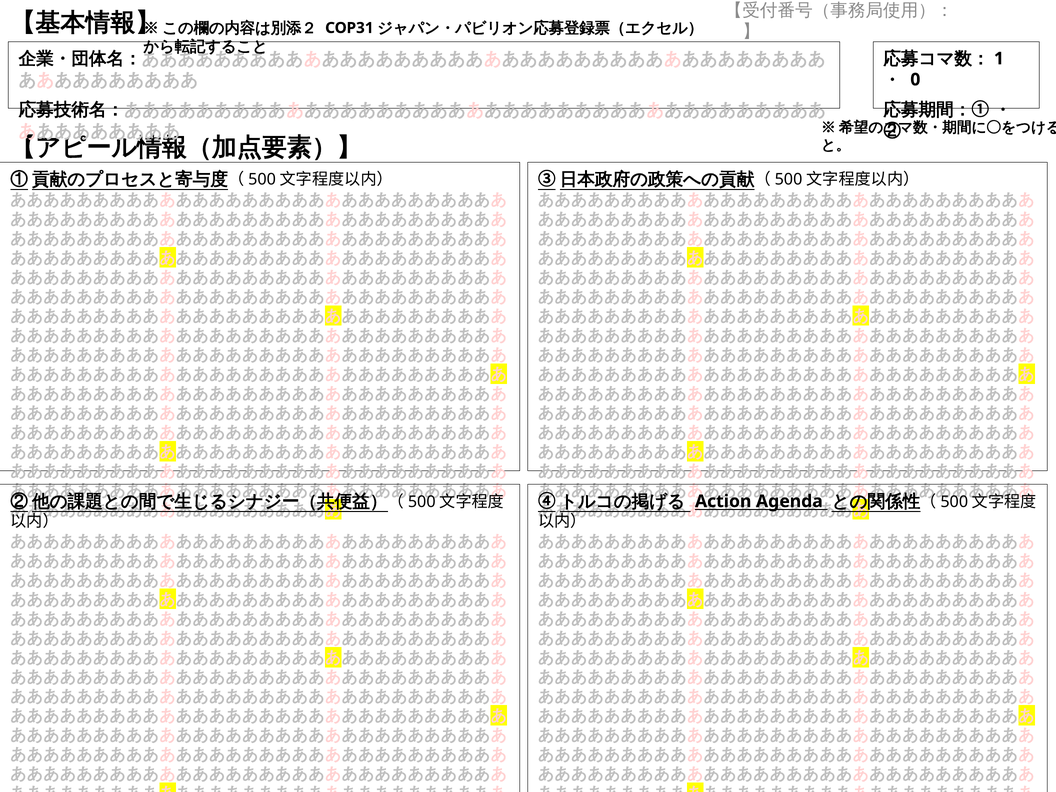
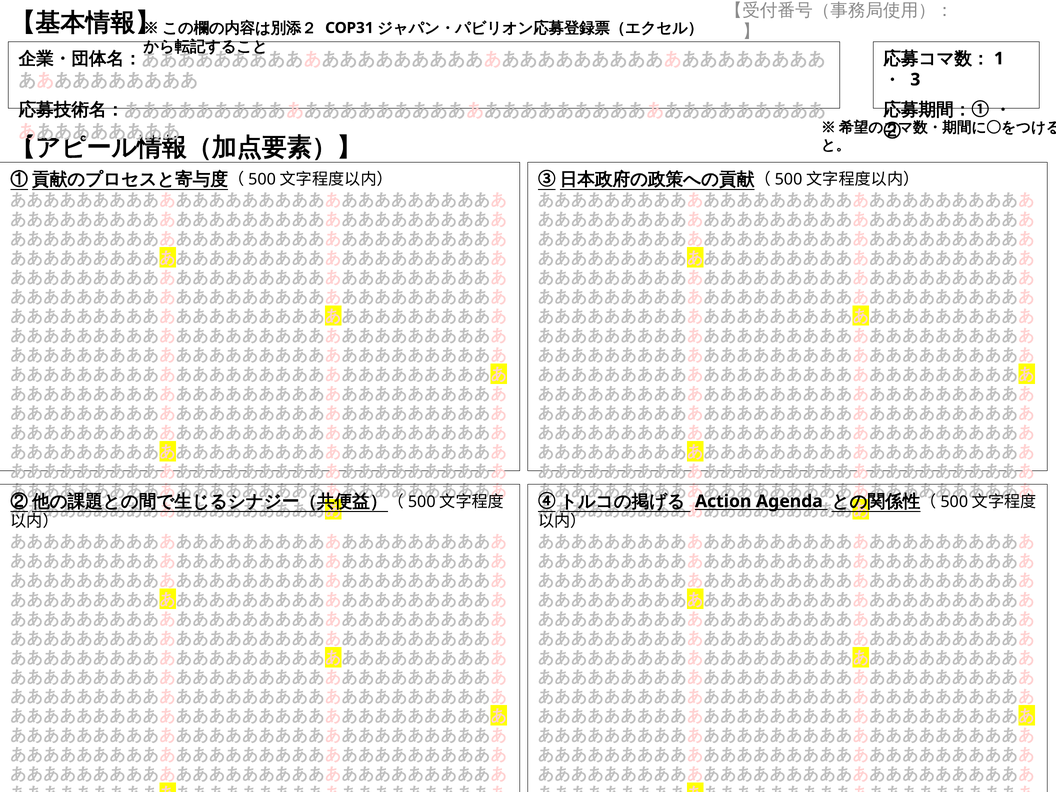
0: 0 -> 3 (915, 80)
